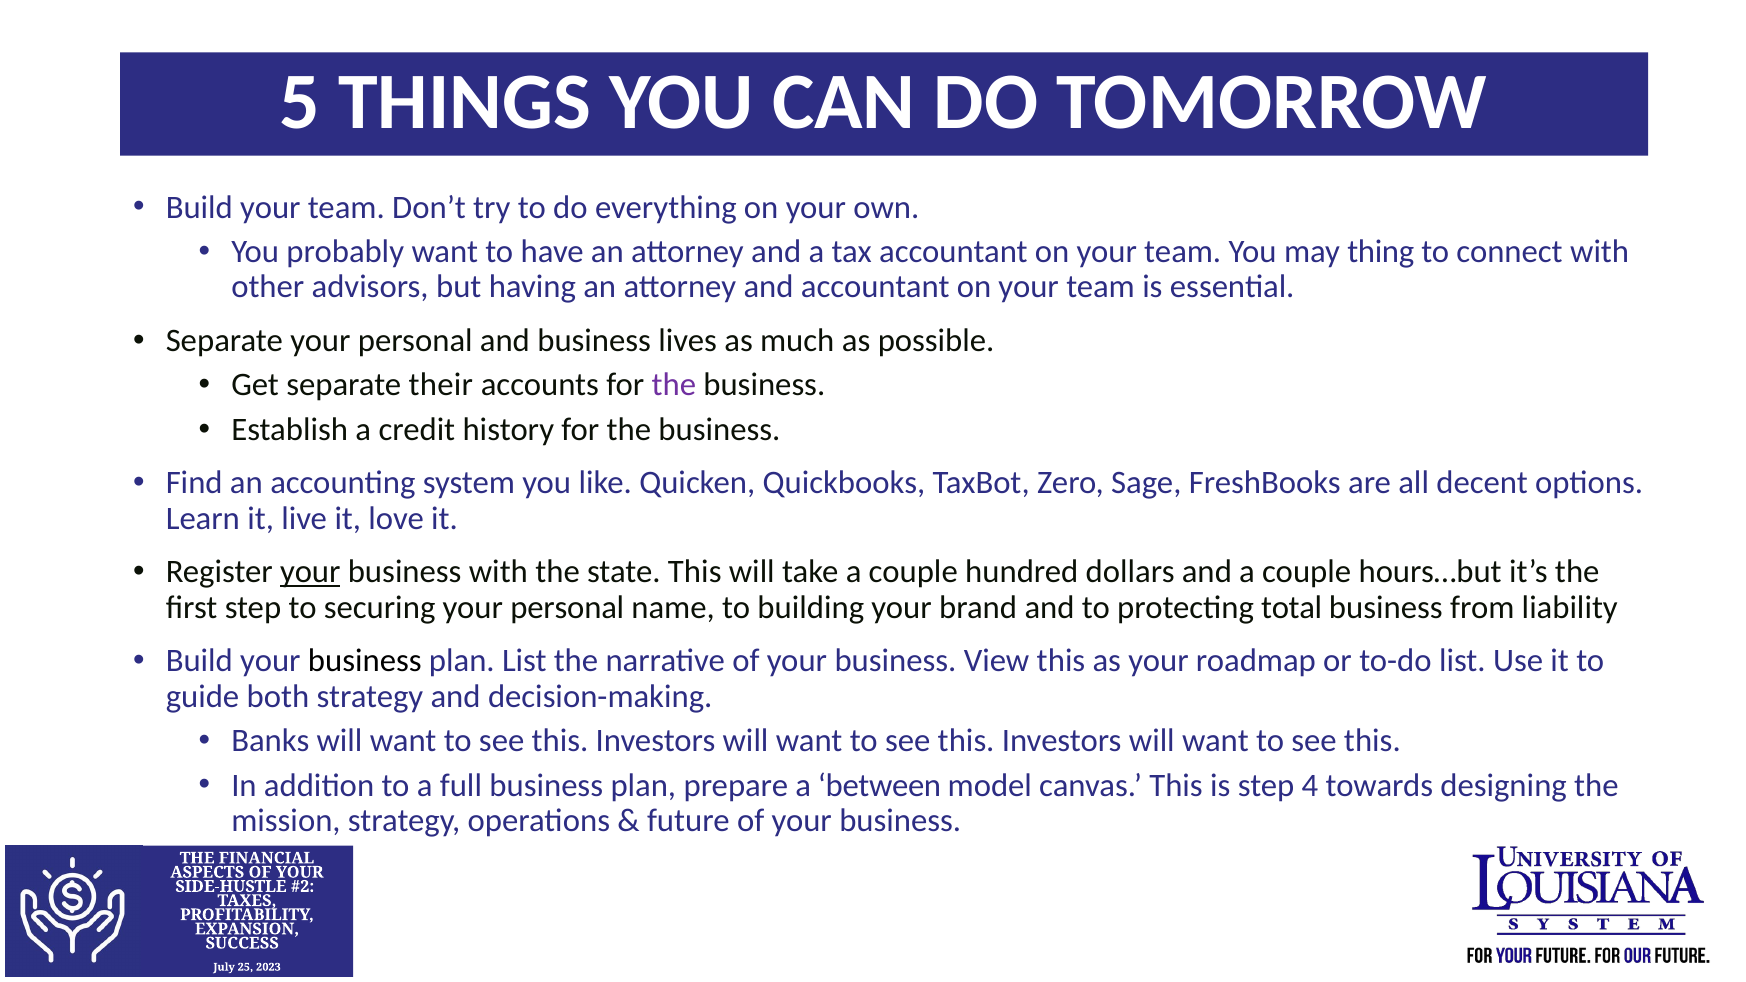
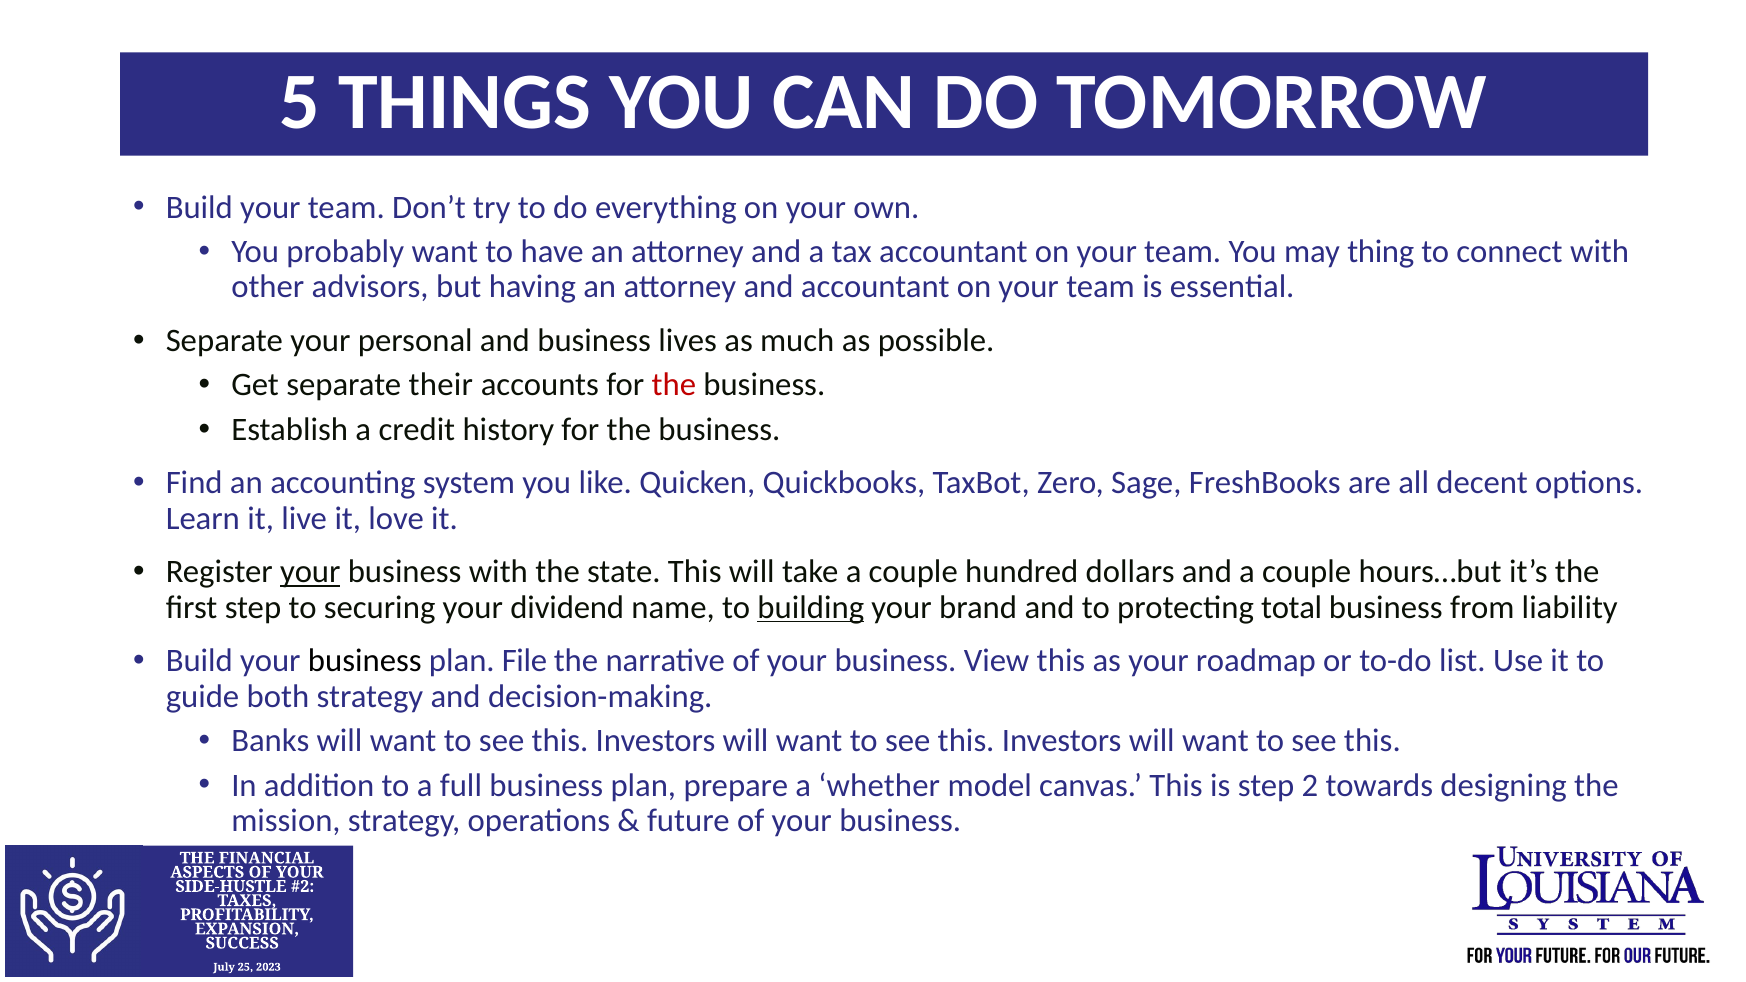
the colour: purple -> red (674, 385)
securing your personal: personal -> dividend (567, 607)
building underline: none -> present (811, 607)
plan List: List -> File (524, 661)
between: between -> whether (879, 785)
4: 4 -> 2 (1310, 785)
